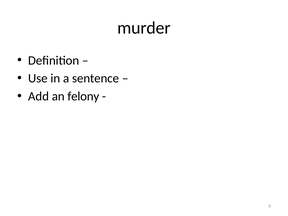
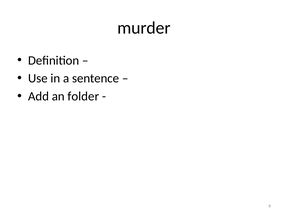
felony: felony -> folder (83, 96)
